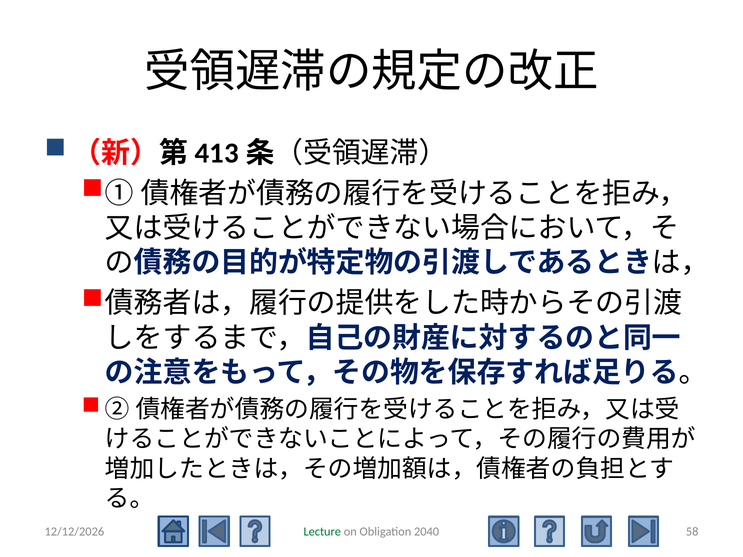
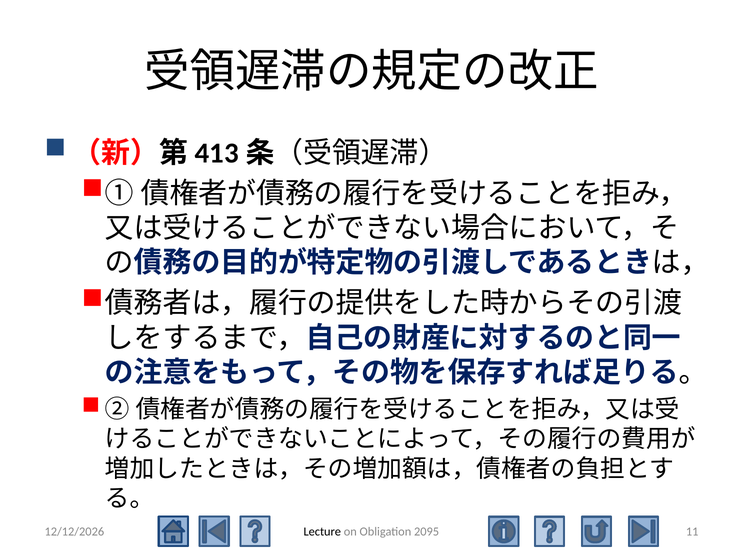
Lecture colour: green -> black (322, 532)
2040: 2040 -> 2095 (427, 532)
58: 58 -> 11 (692, 532)
